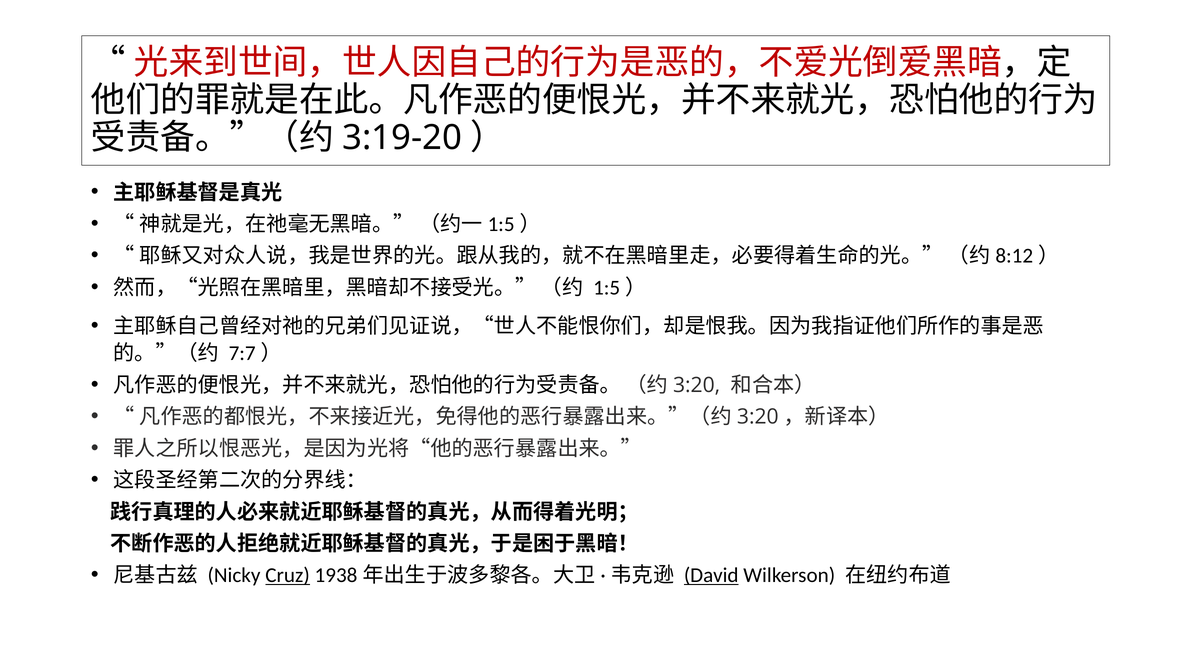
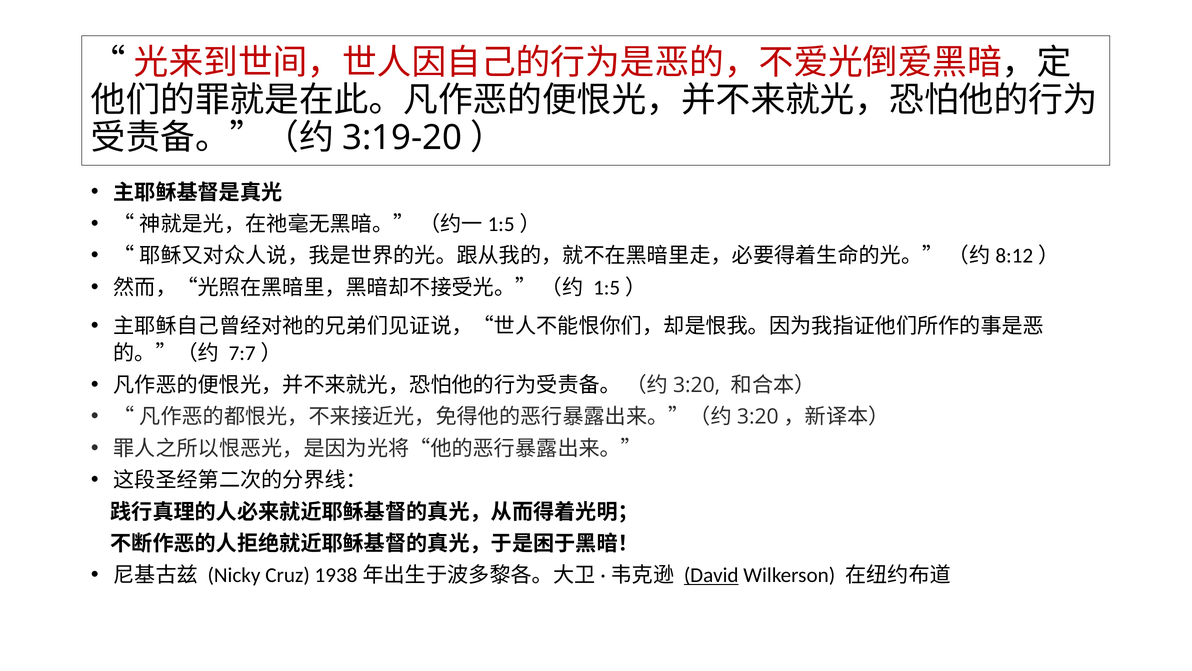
Cruz underline: present -> none (288, 575)
